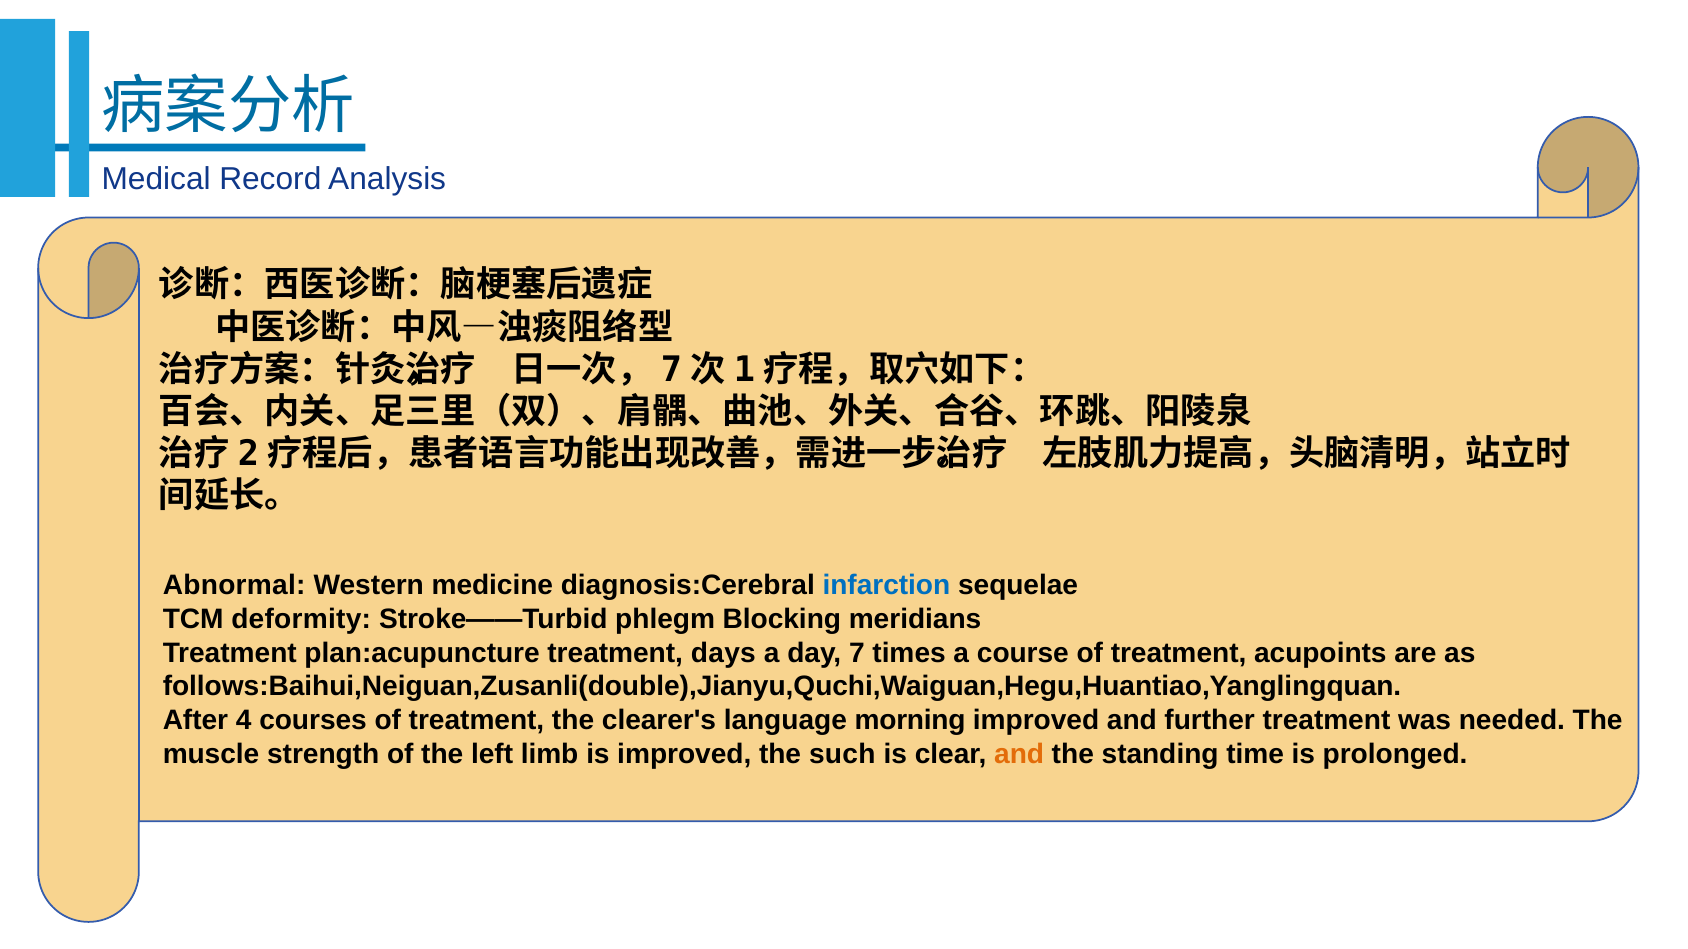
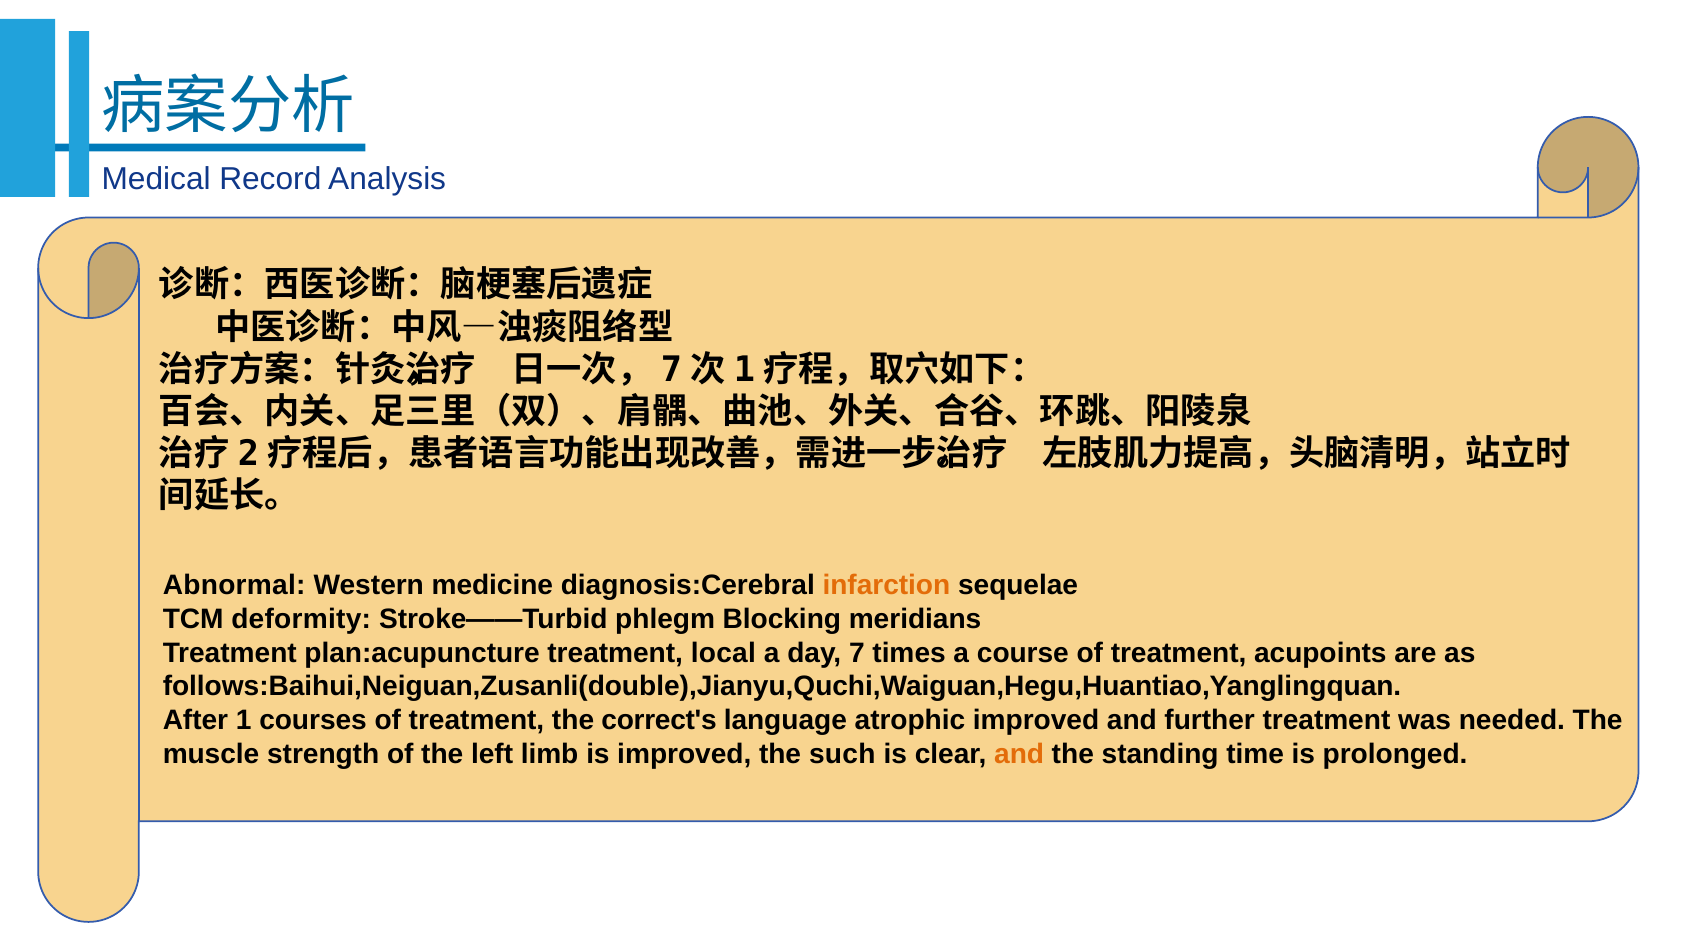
infarction colour: blue -> orange (886, 586)
days: days -> local (723, 653)
4: 4 -> 1 (244, 721)
clearer's: clearer's -> correct's (659, 721)
morning: morning -> atrophic (910, 721)
